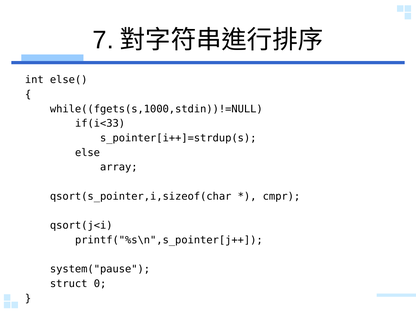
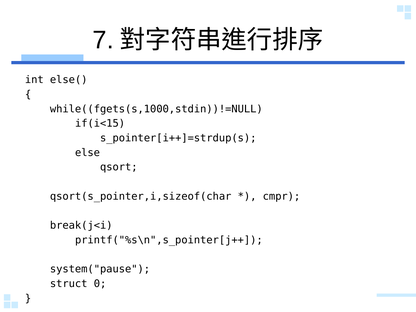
if(i<33: if(i<33 -> if(i<15 (100, 124)
array: array -> qsort (119, 167)
qsort(j<i: qsort(j<i -> break(j<i (81, 225)
